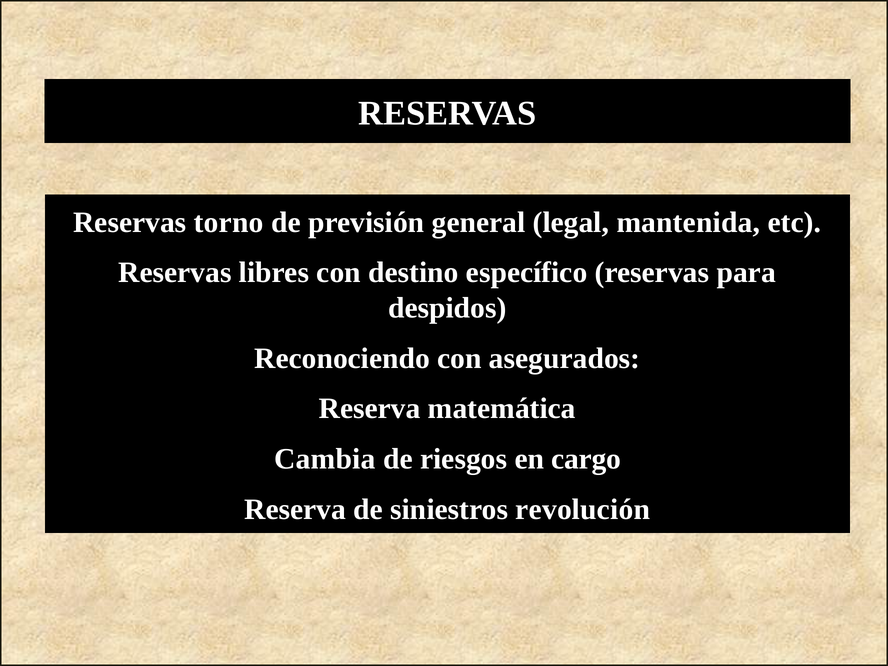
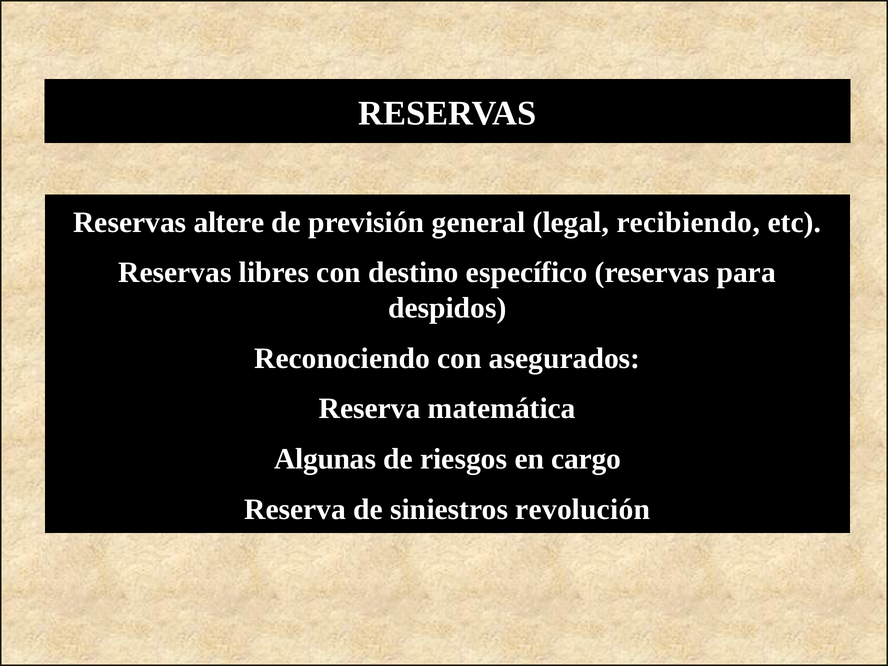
torno: torno -> altere (229, 222)
mantenida: mantenida -> recibiendo (688, 222)
Cambia: Cambia -> Algunas (325, 459)
